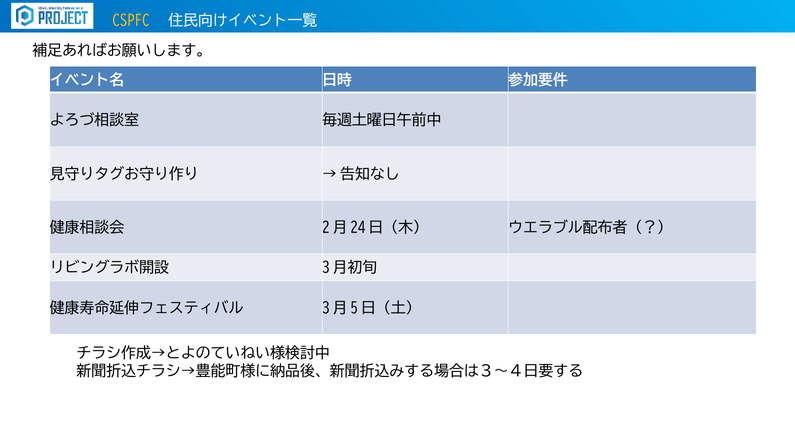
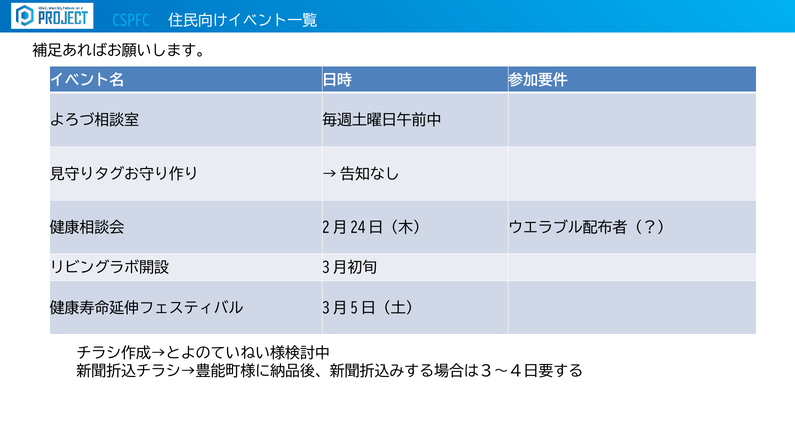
CSPFC colour: yellow -> light blue (131, 21)
